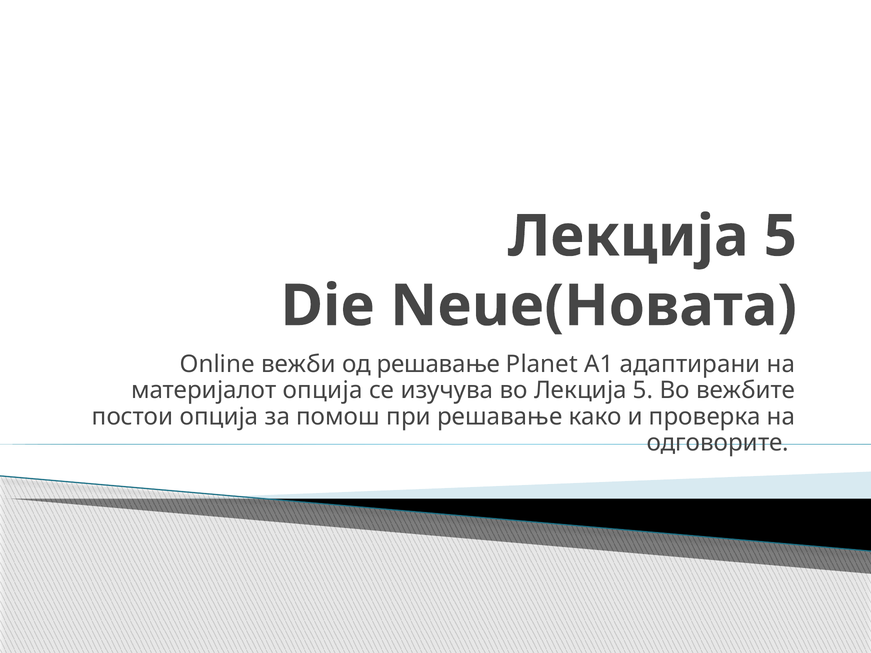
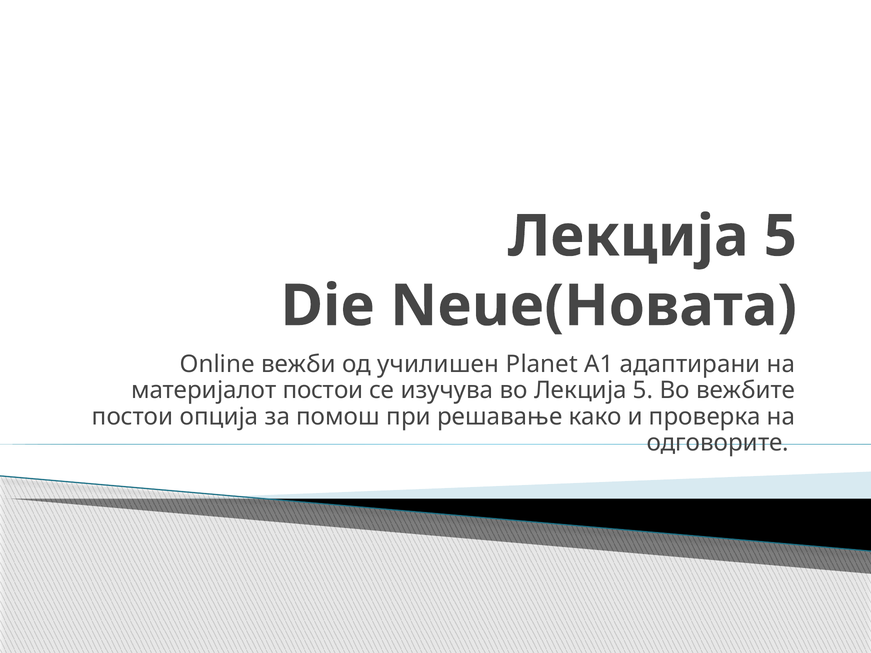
од решавање: решавање -> училишен (438, 365)
материјалот опција: опција -> постои (323, 391)
